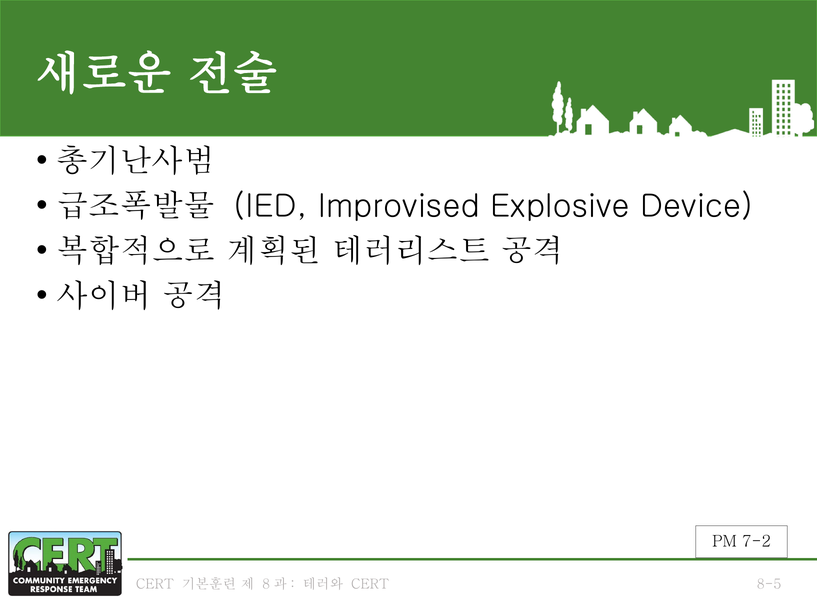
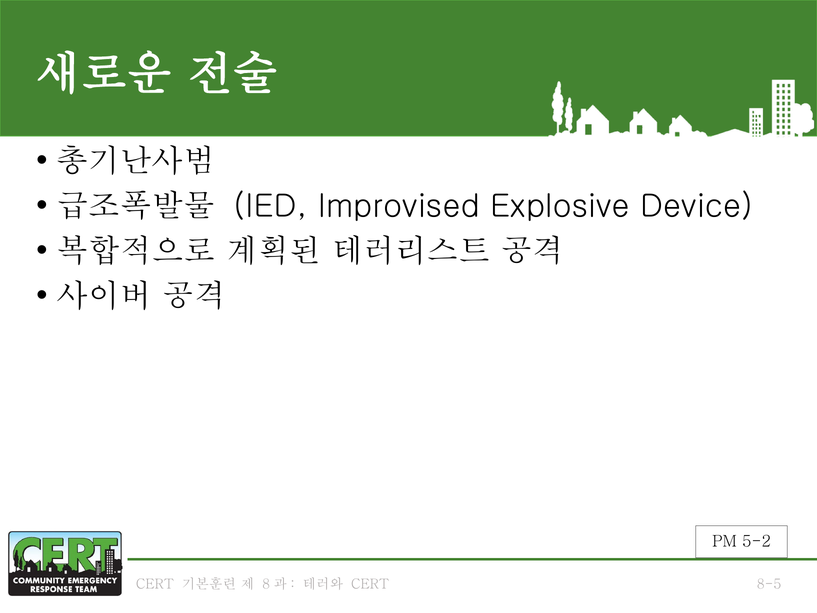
7-2: 7-2 -> 5-2 (756, 541)
